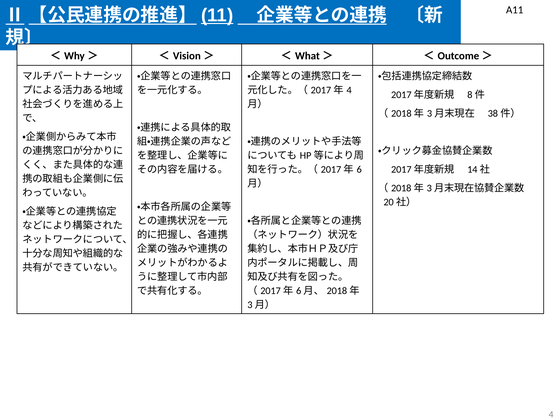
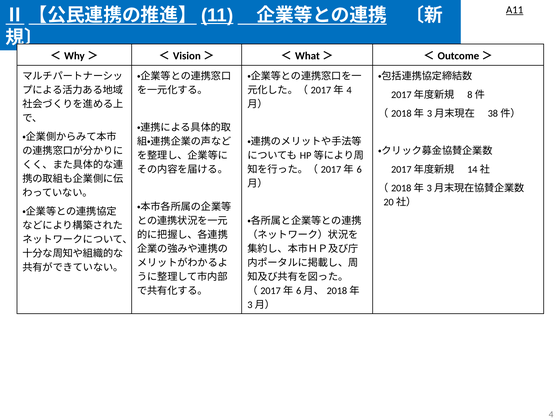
A11 underline: none -> present (515, 10)
